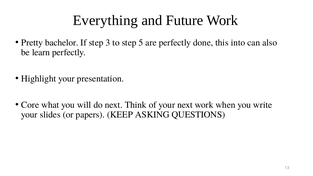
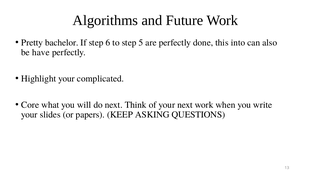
Everything: Everything -> Algorithms (105, 20)
3: 3 -> 6 (108, 43)
learn: learn -> have (41, 52)
presentation: presentation -> complicated (100, 79)
